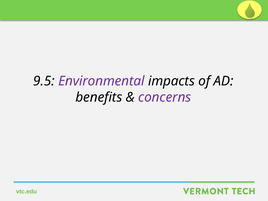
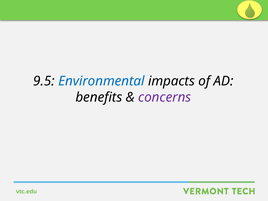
Environmental colour: purple -> blue (101, 81)
